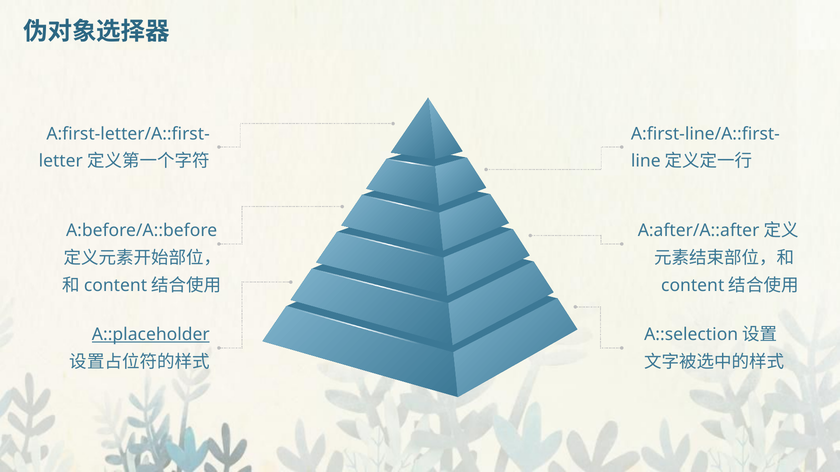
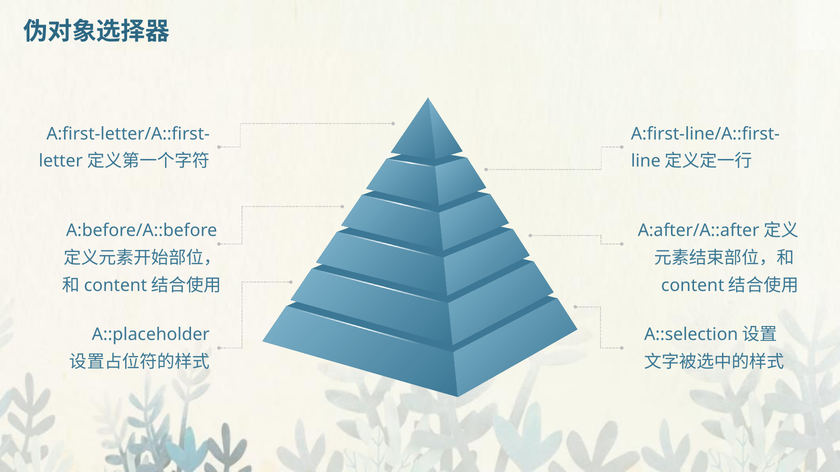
A::placeholder underline: present -> none (151, 335)
